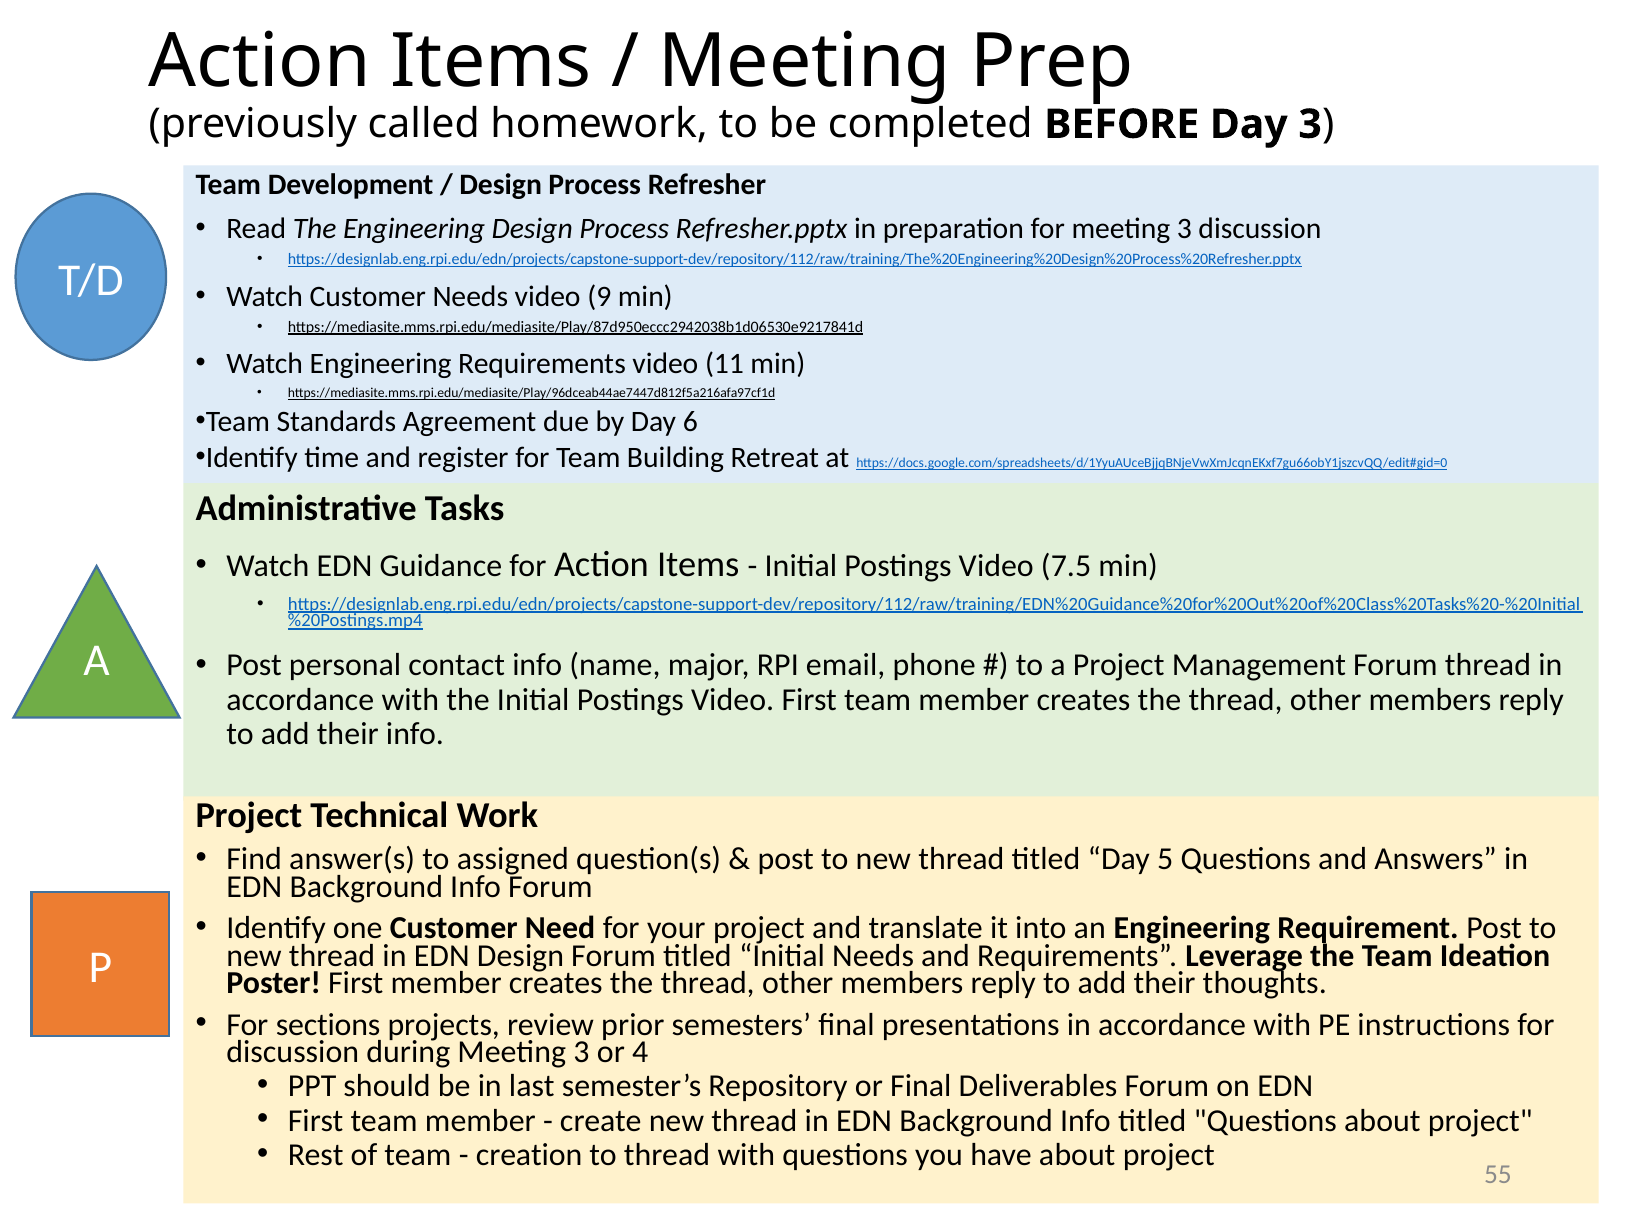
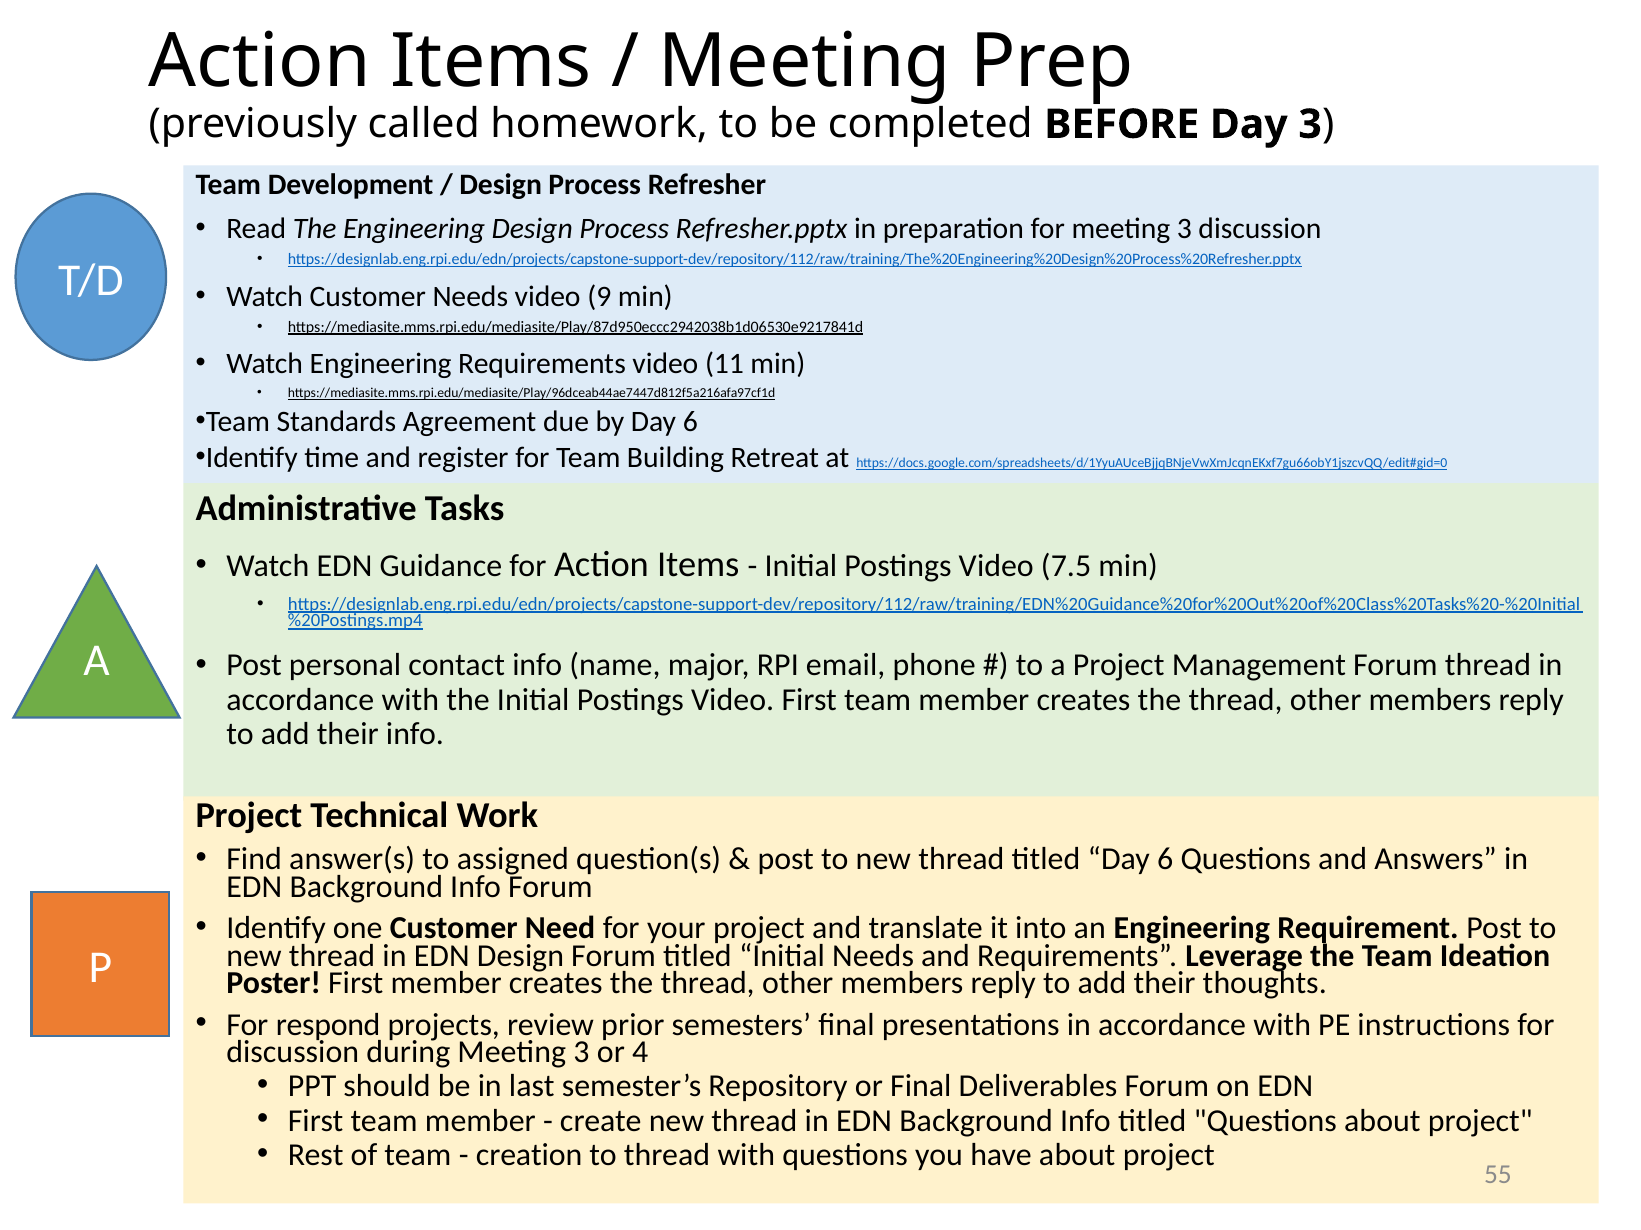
titled Day 5: 5 -> 6 (1165, 860)
sections: sections -> respond (328, 1025)
